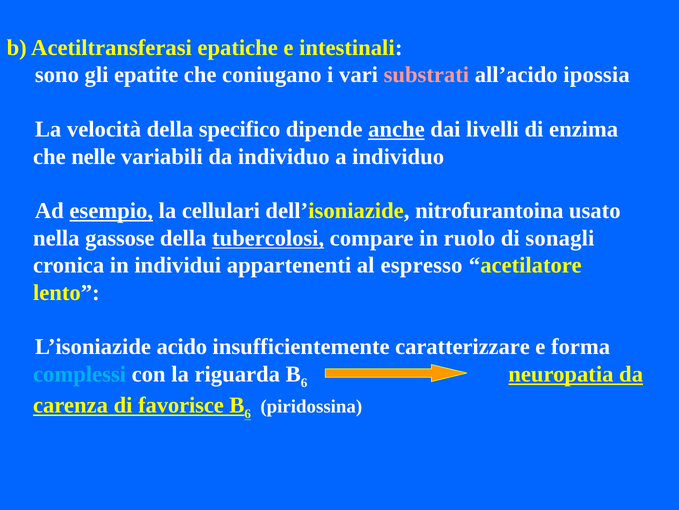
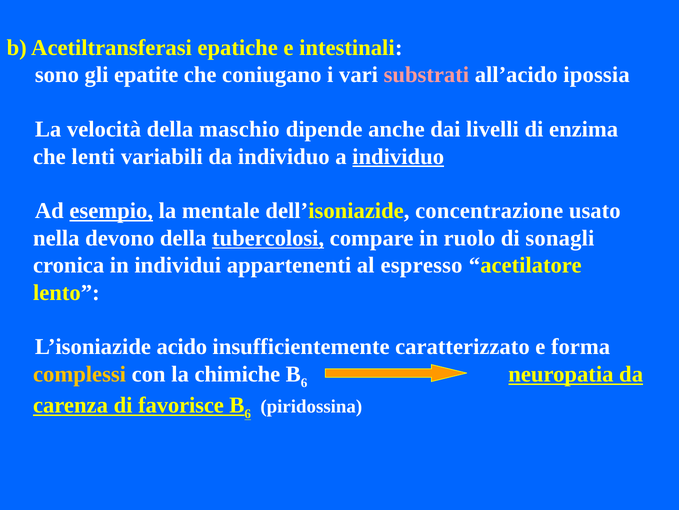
specifico: specifico -> maschio (239, 129)
anche underline: present -> none (396, 129)
nelle: nelle -> lenti (93, 156)
individuo underline: none -> present (398, 156)
cellulari: cellulari -> mentale (221, 211)
nitrofurantoina: nitrofurantoina -> concentrazione (489, 211)
gassose: gassose -> devono (120, 238)
caratterizzare: caratterizzare -> caratterizzato (462, 346)
complessi colour: light blue -> yellow (80, 374)
riguarda: riguarda -> chimiche (237, 374)
